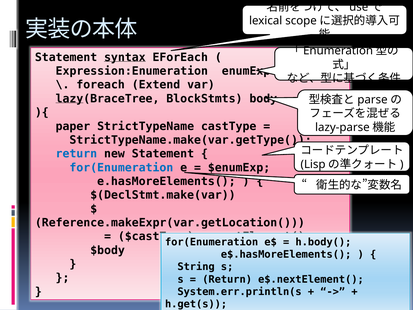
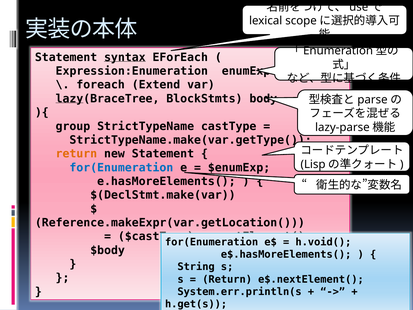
paper: paper -> group (73, 126)
return colour: blue -> orange (76, 154)
h.body(: h.body( -> h.void( (323, 242)
